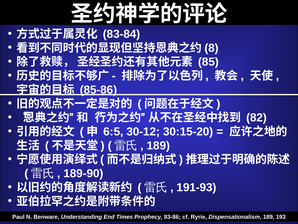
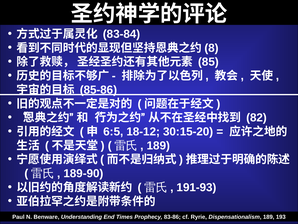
30-12: 30-12 -> 18-12 (143, 131)
